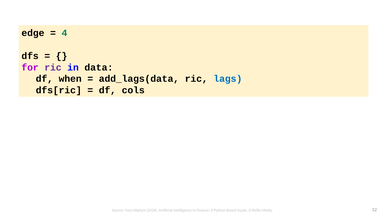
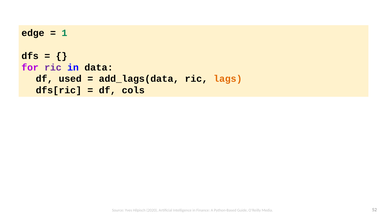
4: 4 -> 1 (64, 33)
when: when -> used (70, 79)
lags colour: blue -> orange (228, 79)
